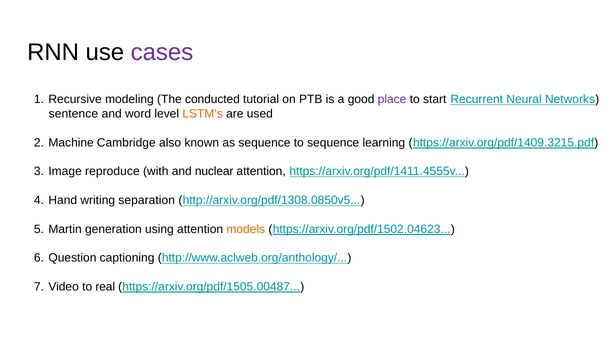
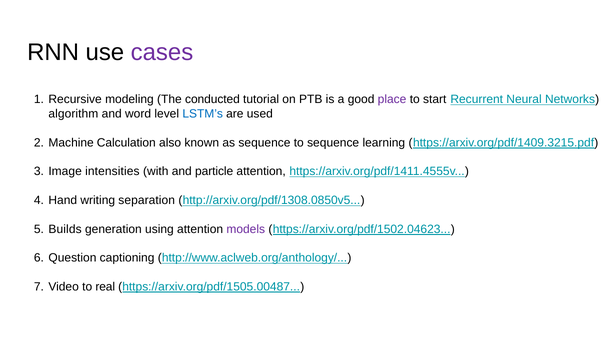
sentence: sentence -> algorithm (73, 114)
LSTM’s colour: orange -> blue (203, 114)
Cambridge: Cambridge -> Calculation (126, 143)
reproduce: reproduce -> intensities (112, 171)
nuclear: nuclear -> particle (214, 171)
Martin: Martin -> Builds (65, 229)
models colour: orange -> purple (246, 229)
